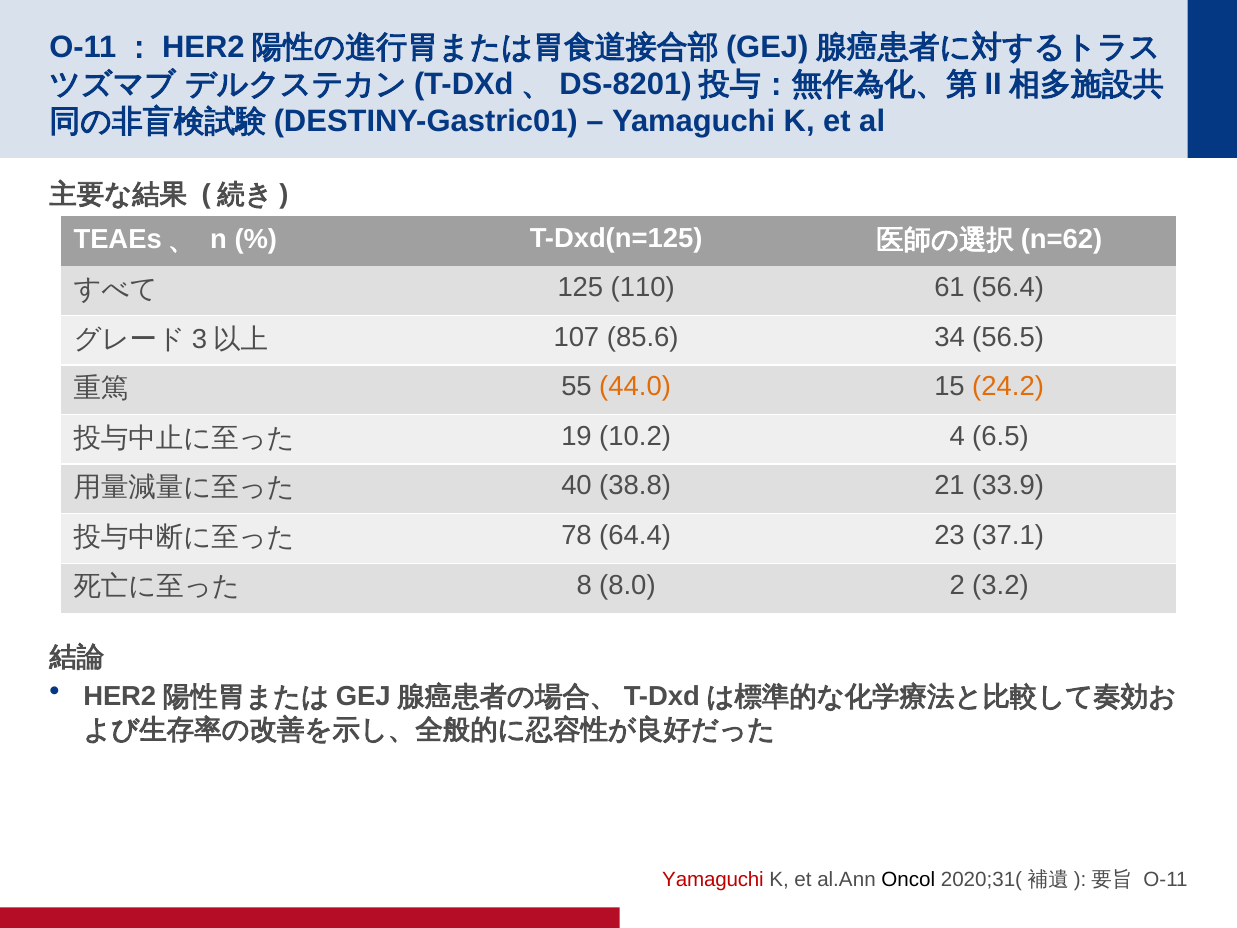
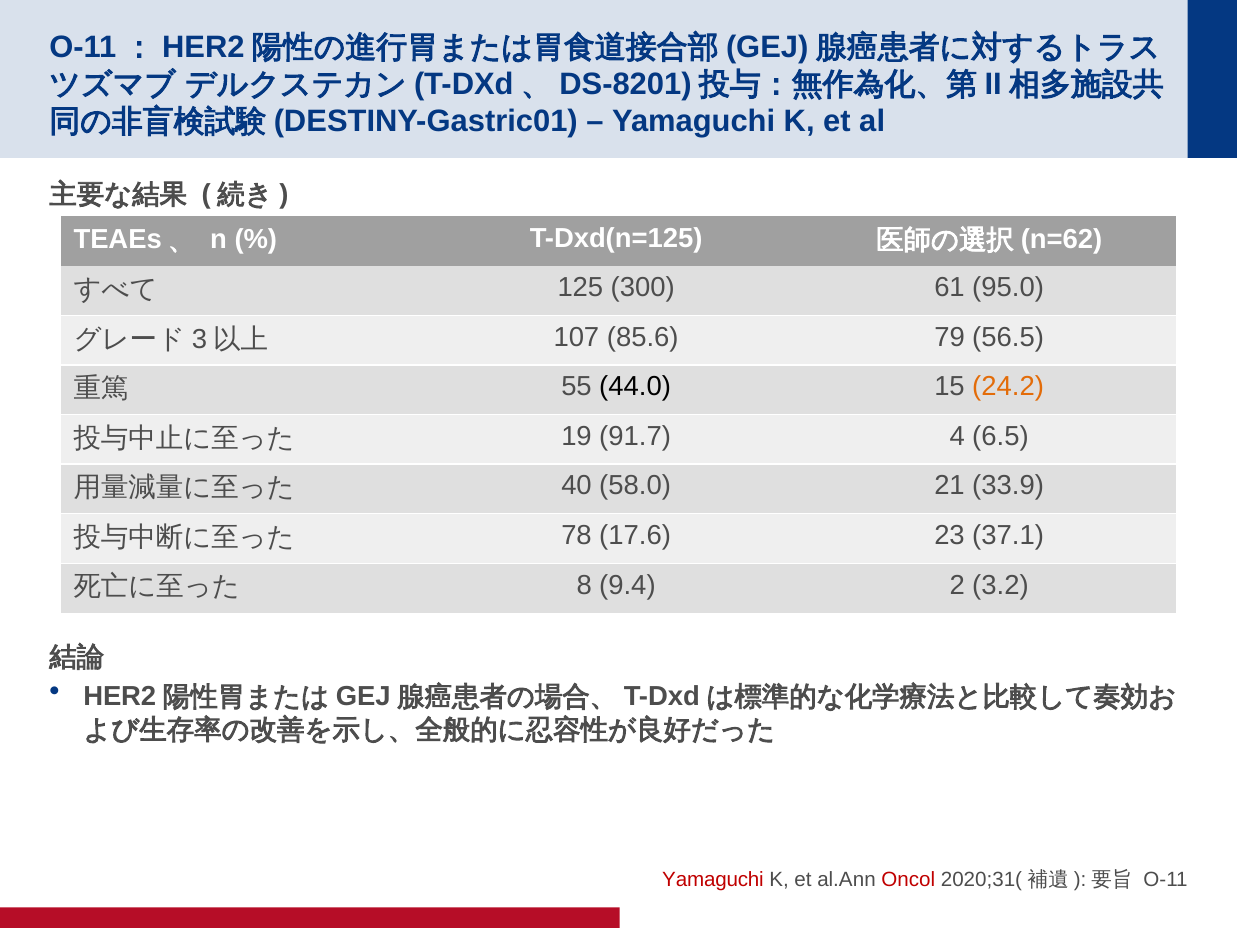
110: 110 -> 300 (643, 288)
56.4: 56.4 -> 95.0 (1008, 288)
34: 34 -> 79 (950, 337)
44.0 colour: orange -> black (635, 387)
10.2: 10.2 -> 91.7 (635, 436)
38.8: 38.8 -> 58.0 (635, 486)
64.4: 64.4 -> 17.6 (635, 535)
8.0: 8.0 -> 9.4 (627, 585)
Oncol colour: black -> red (908, 880)
